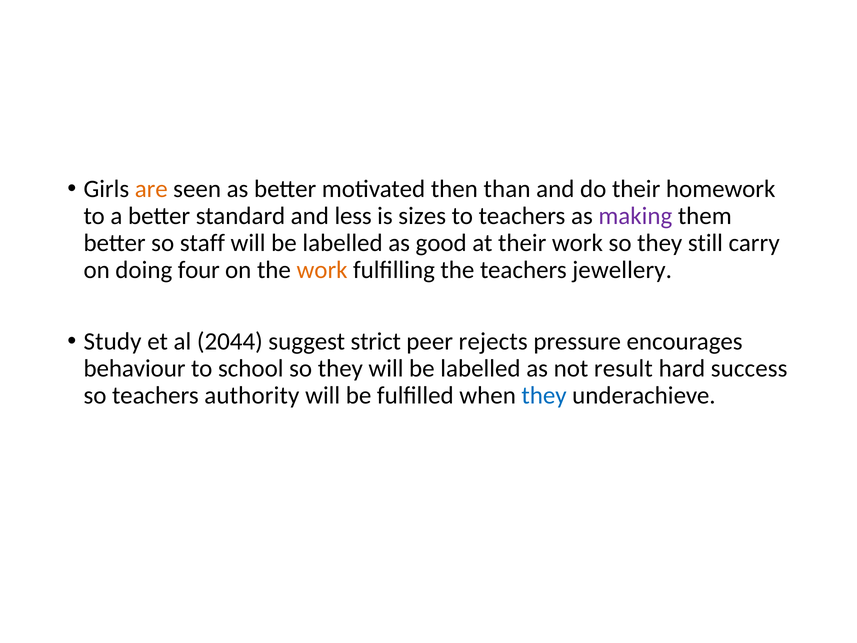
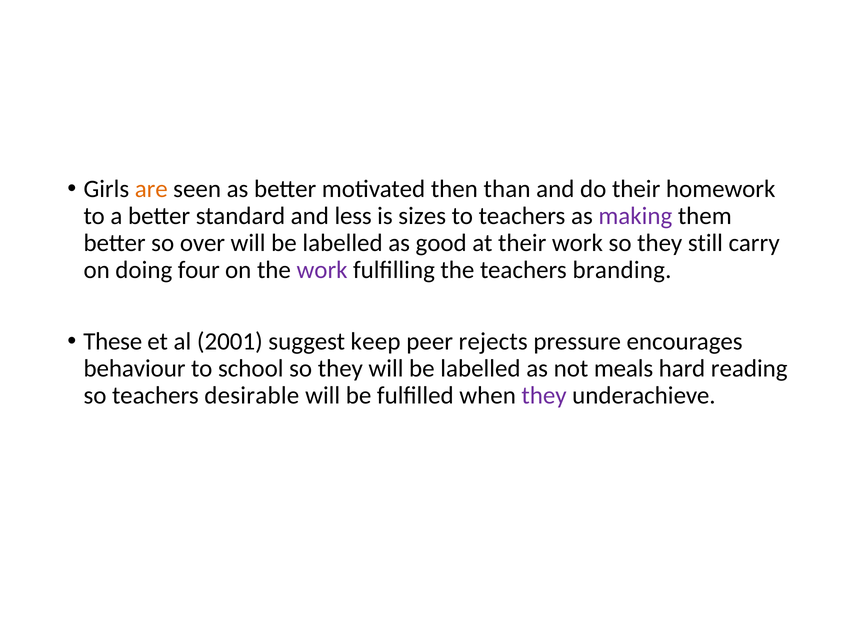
staff: staff -> over (202, 243)
work colour: orange -> purple (322, 270)
jewellery: jewellery -> branding (622, 270)
Study: Study -> These (113, 342)
2044: 2044 -> 2001 (230, 342)
strict: strict -> keep (376, 342)
result: result -> meals (624, 369)
success: success -> reading (749, 369)
authority: authority -> desirable (252, 396)
they colour: blue -> purple (544, 396)
